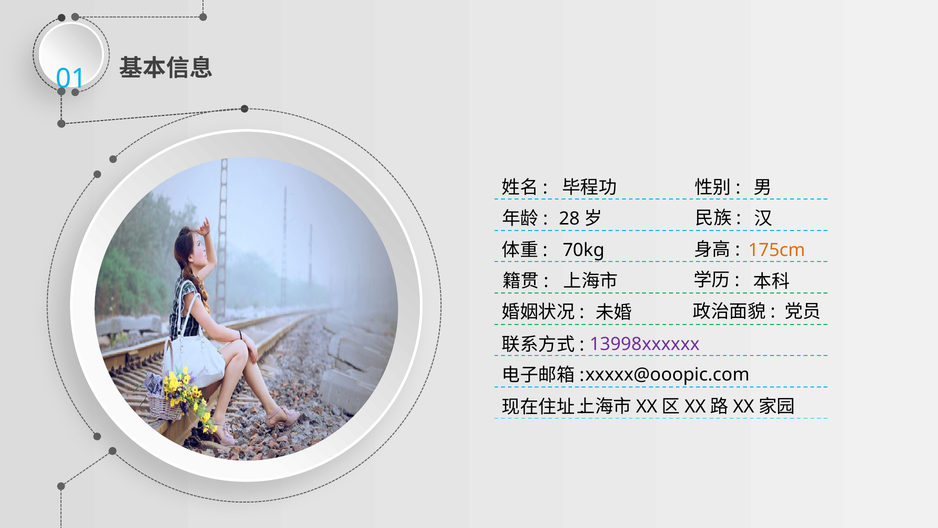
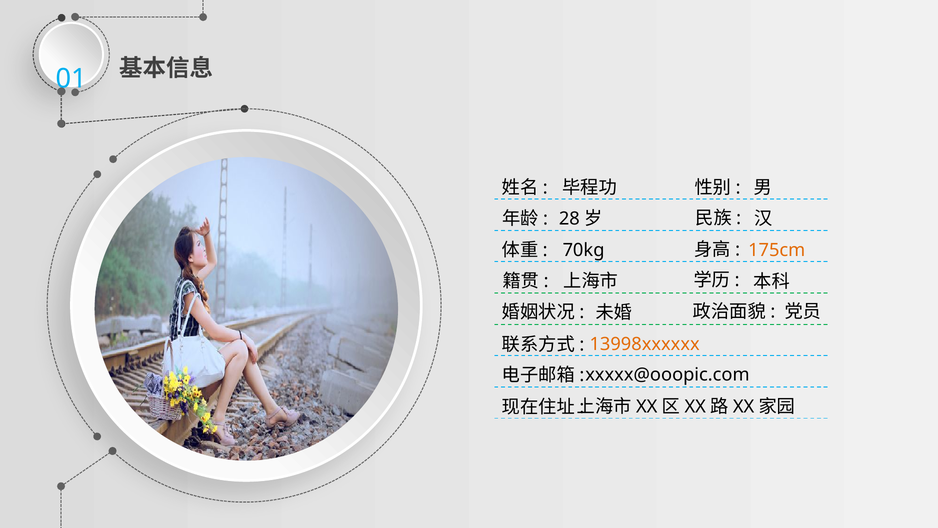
13998xxxxxx colour: purple -> orange (645, 344)
